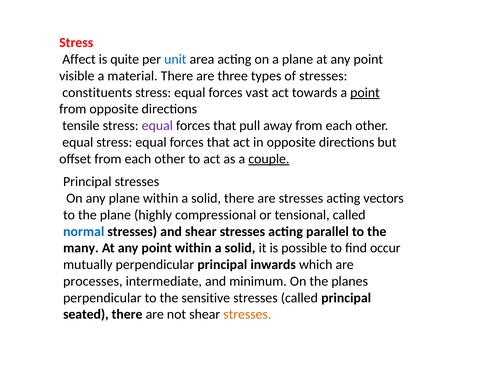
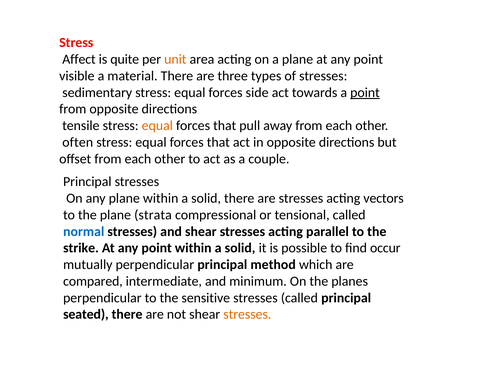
unit colour: blue -> orange (175, 59)
constituents: constituents -> sedimentary (97, 92)
vast: vast -> side (257, 92)
equal colour: purple -> orange (157, 126)
equal: equal -> often (78, 142)
couple underline: present -> none (269, 159)
highly: highly -> strata (153, 215)
many: many -> strike (81, 248)
inwards: inwards -> method (273, 264)
processes: processes -> compared (93, 281)
